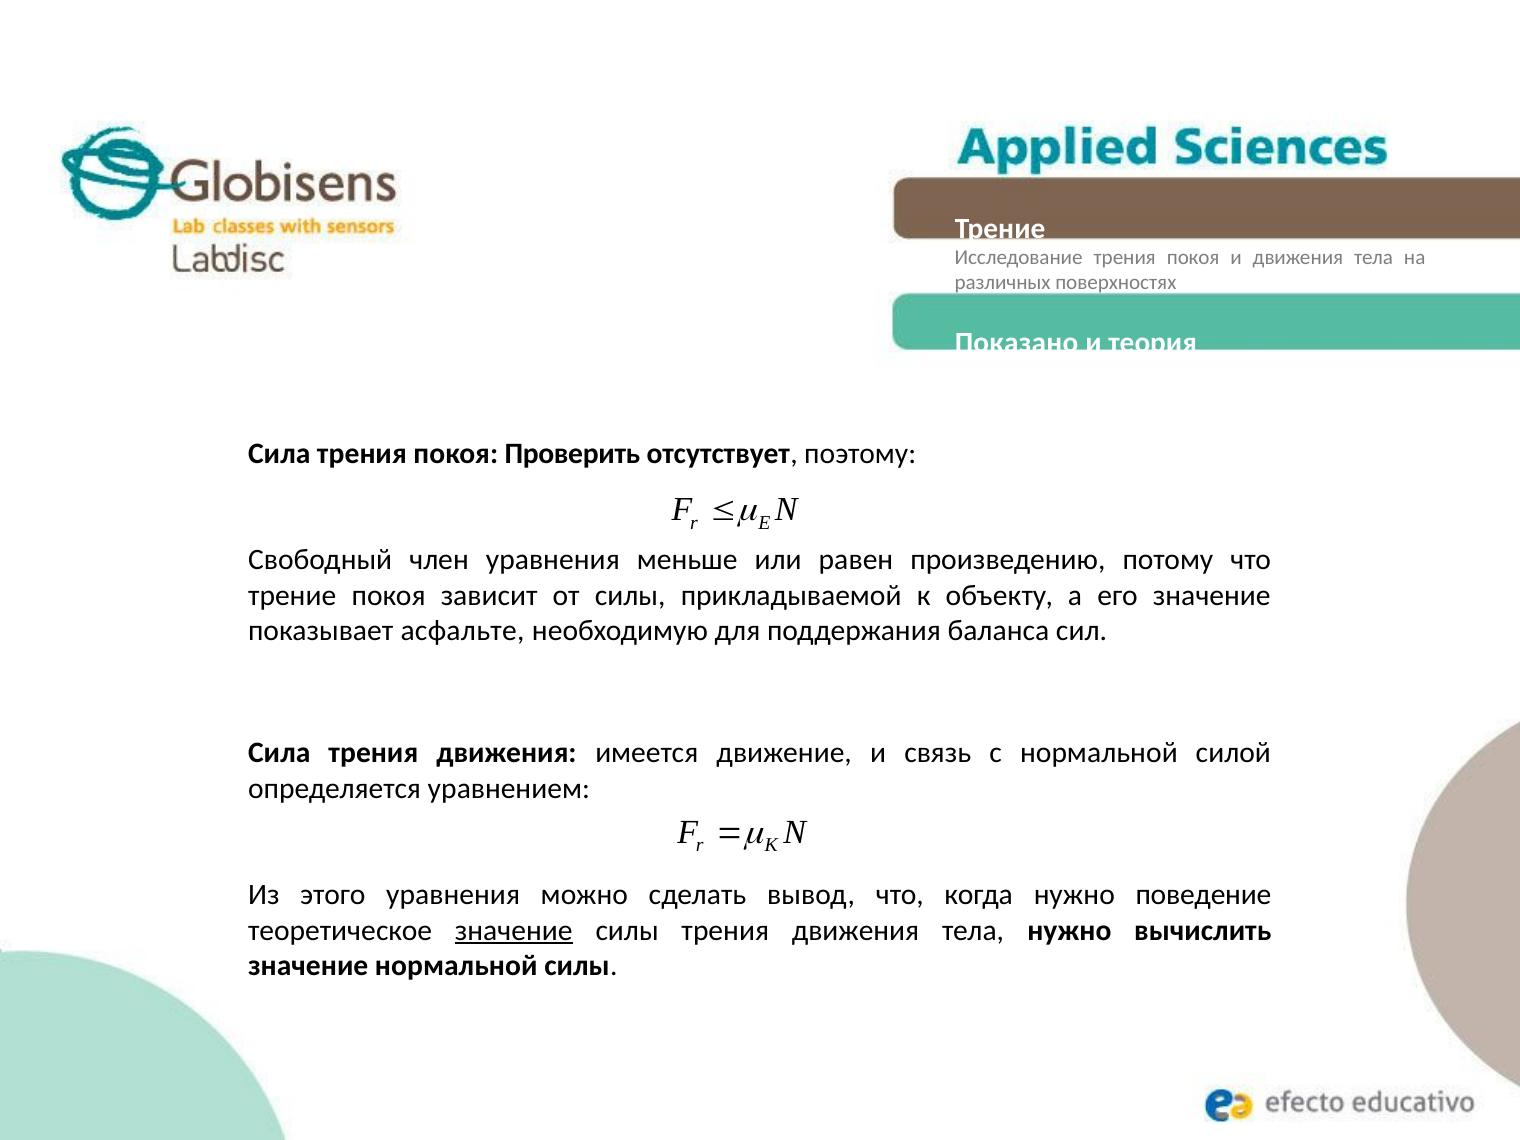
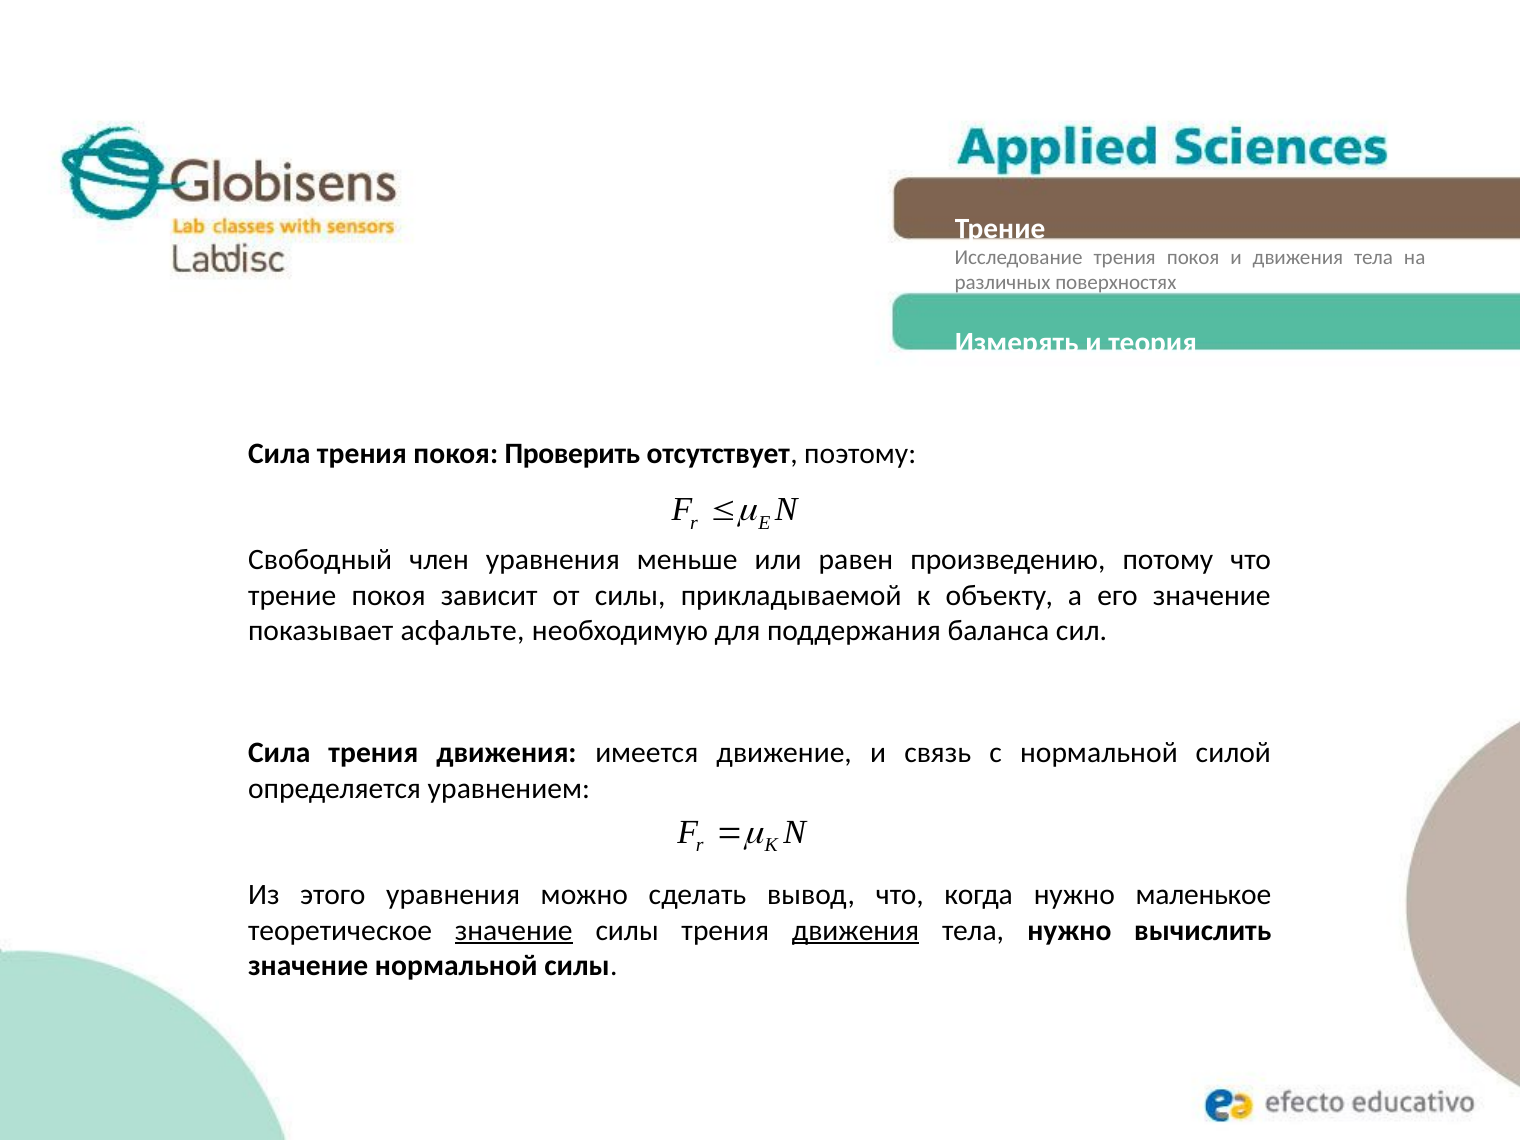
Показано: Показано -> Измерять (1017, 343)
поведение: поведение -> маленькое (1203, 895)
движения underline: none -> present (855, 930)
